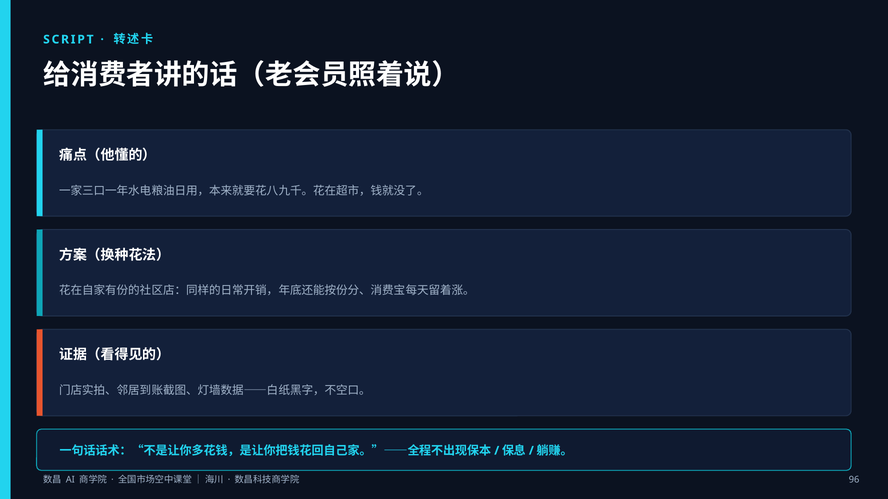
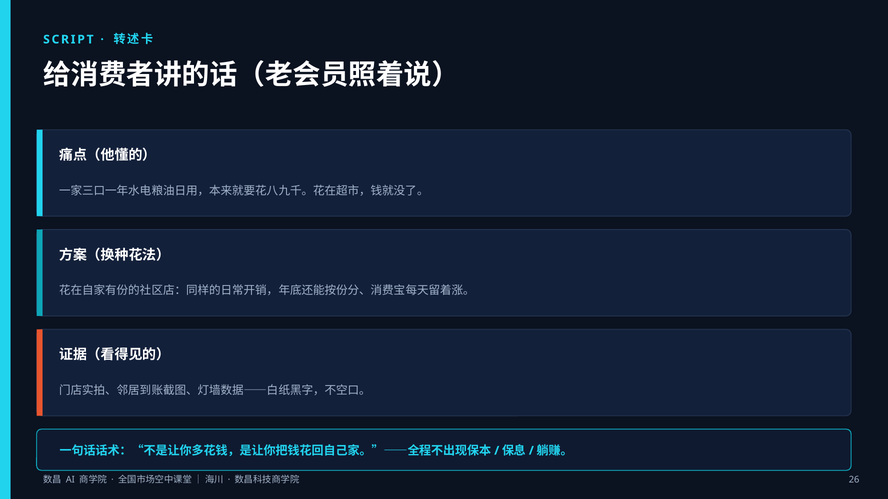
96: 96 -> 26 (854, 480)
